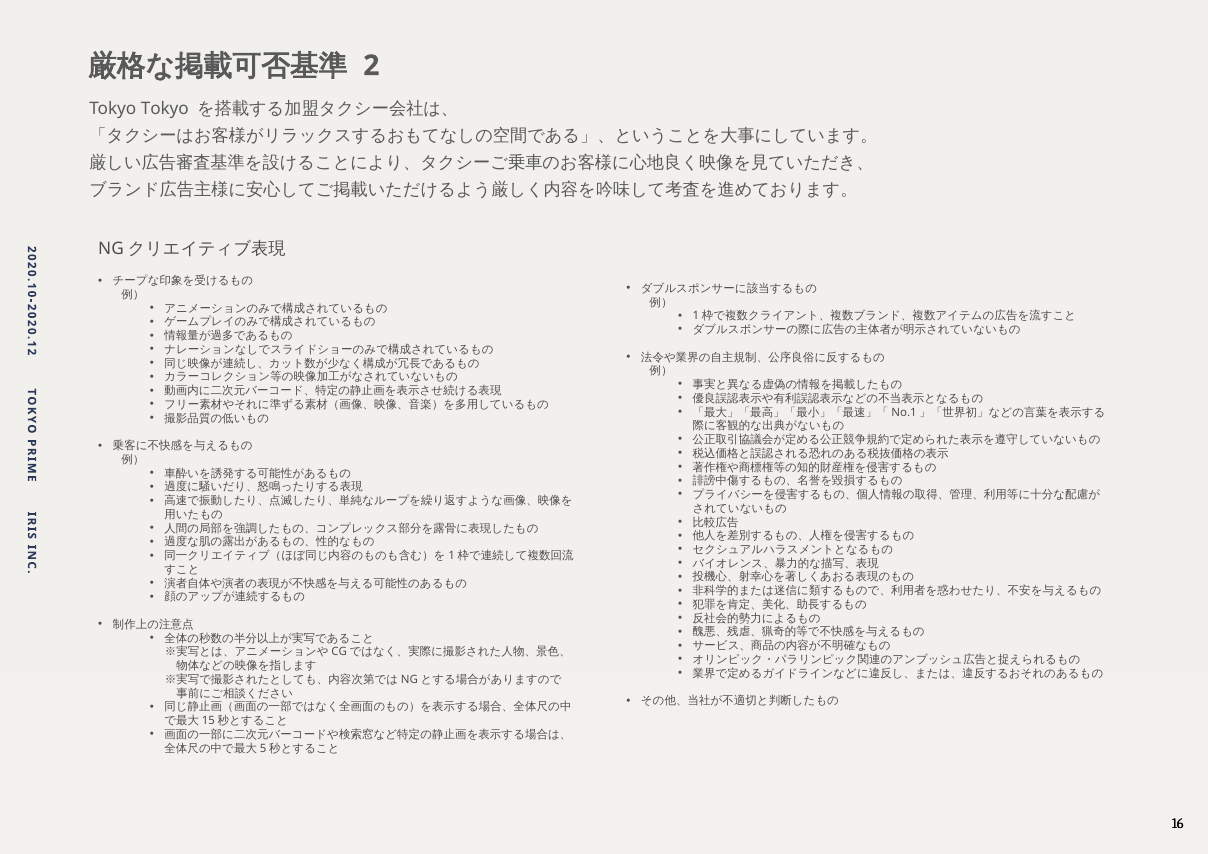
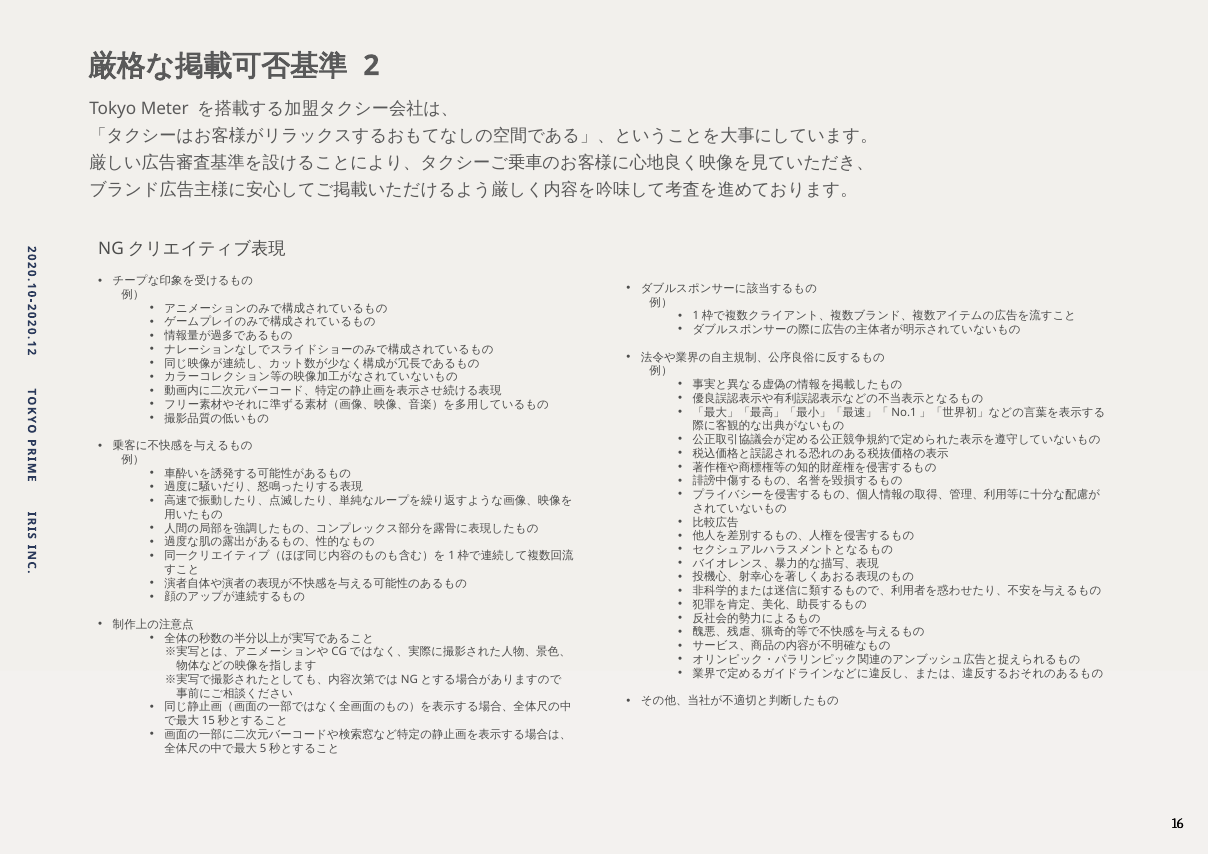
Tokyo Tokyo: Tokyo -> Meter (165, 109)
